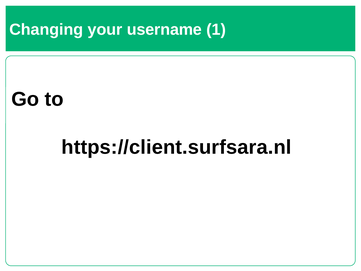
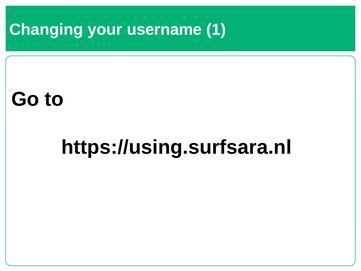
https://client.surfsara.nl: https://client.surfsara.nl -> https://using.surfsara.nl (176, 147)
